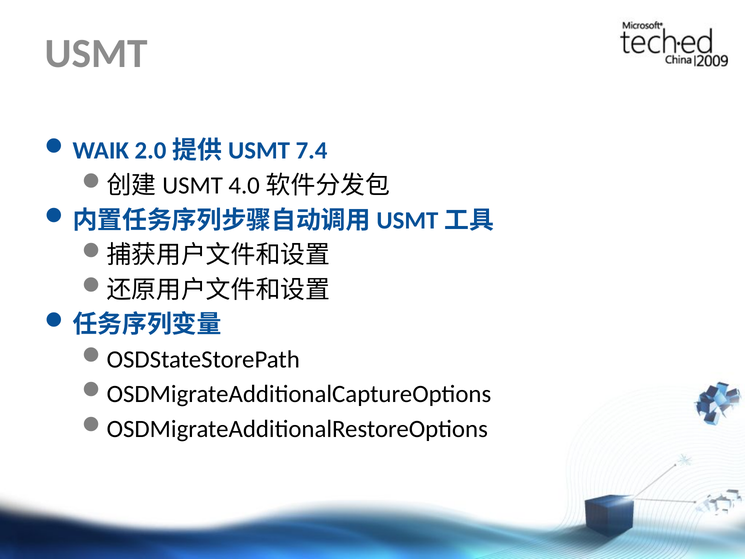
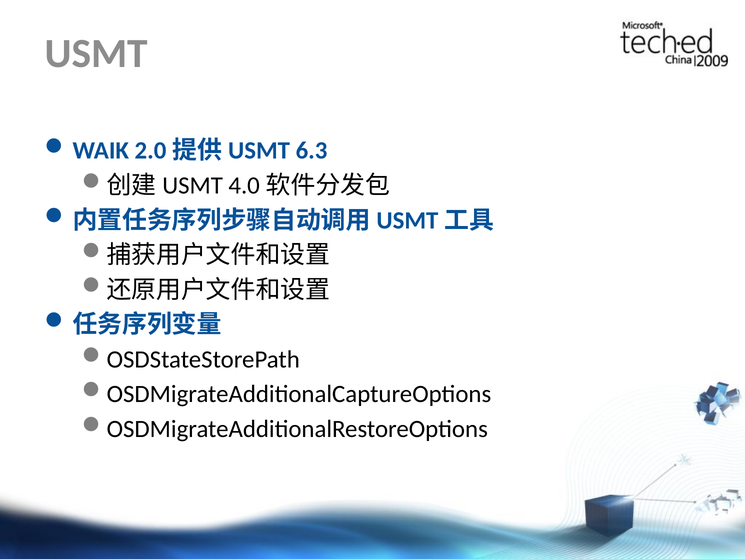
7.4: 7.4 -> 6.3 (311, 151)
